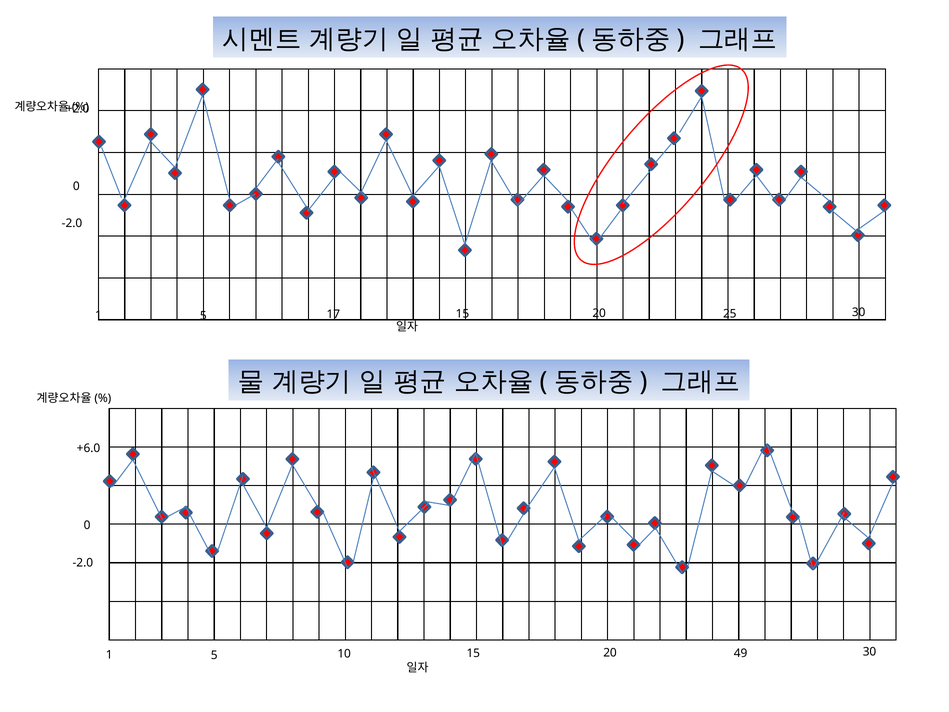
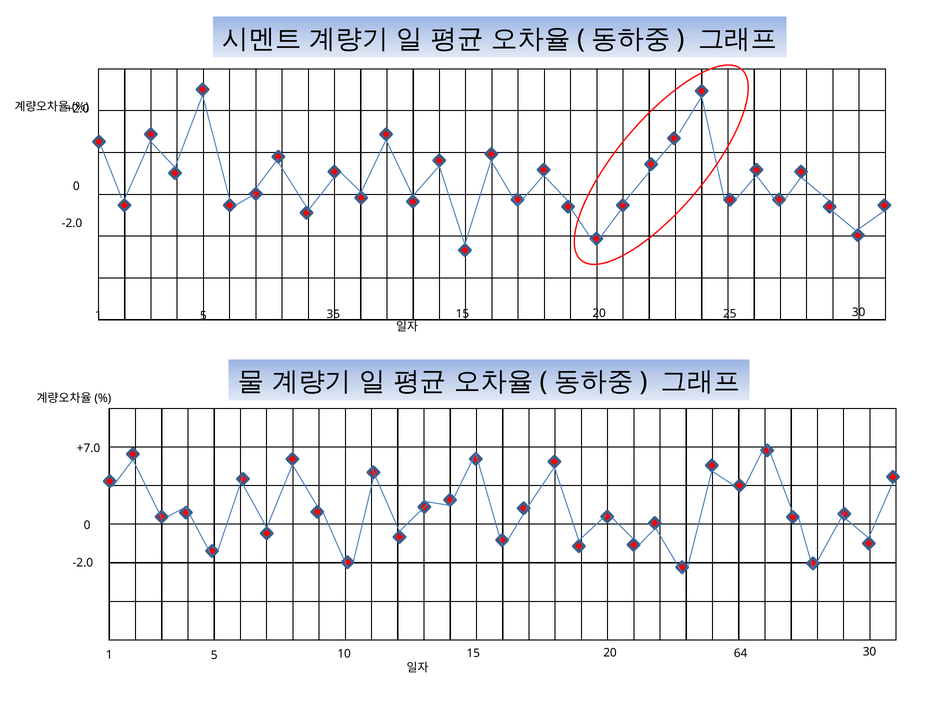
17: 17 -> 35 (333, 314)
+6.0: +6.0 -> +7.0 (88, 448)
49: 49 -> 64 (741, 653)
